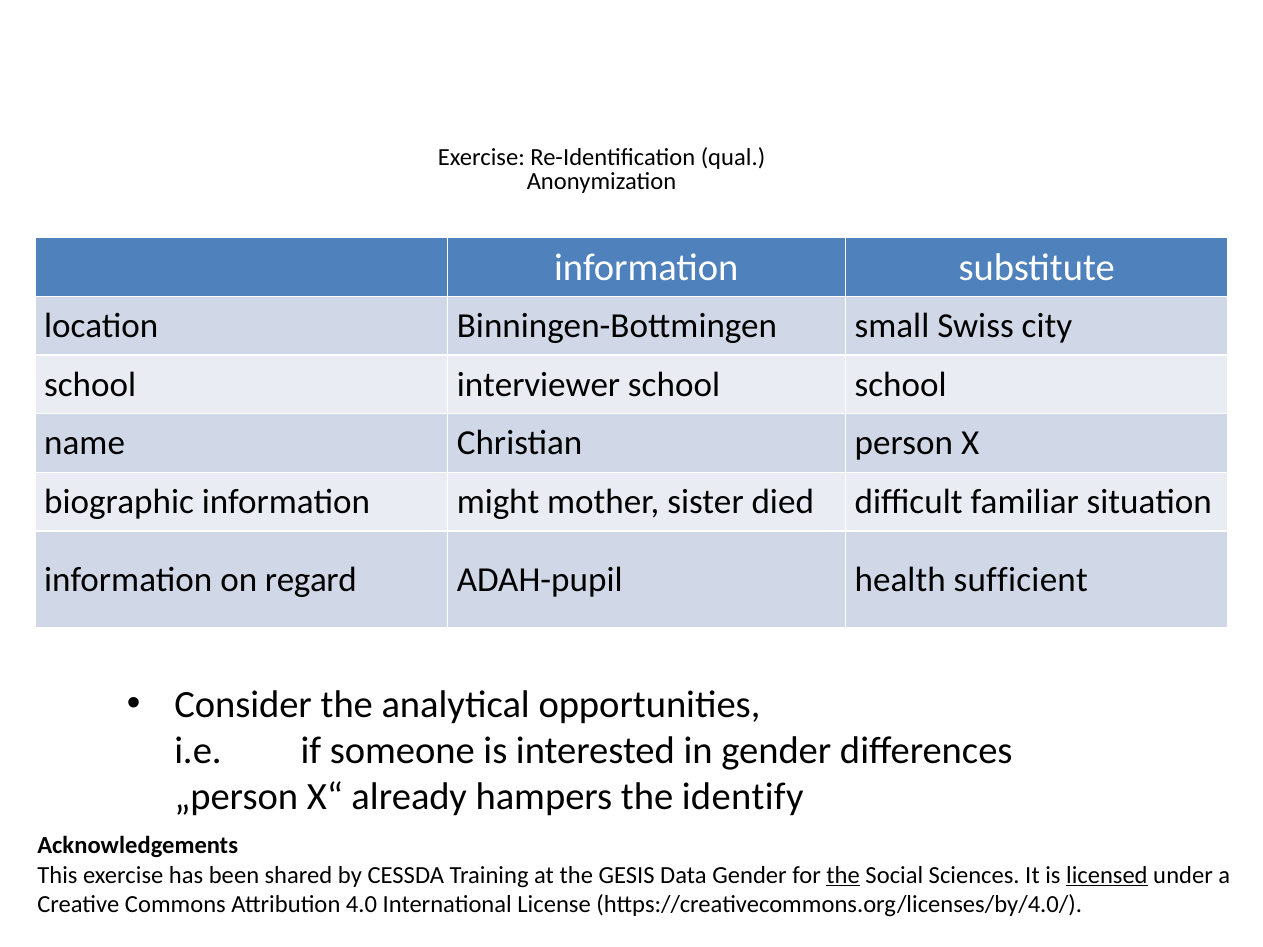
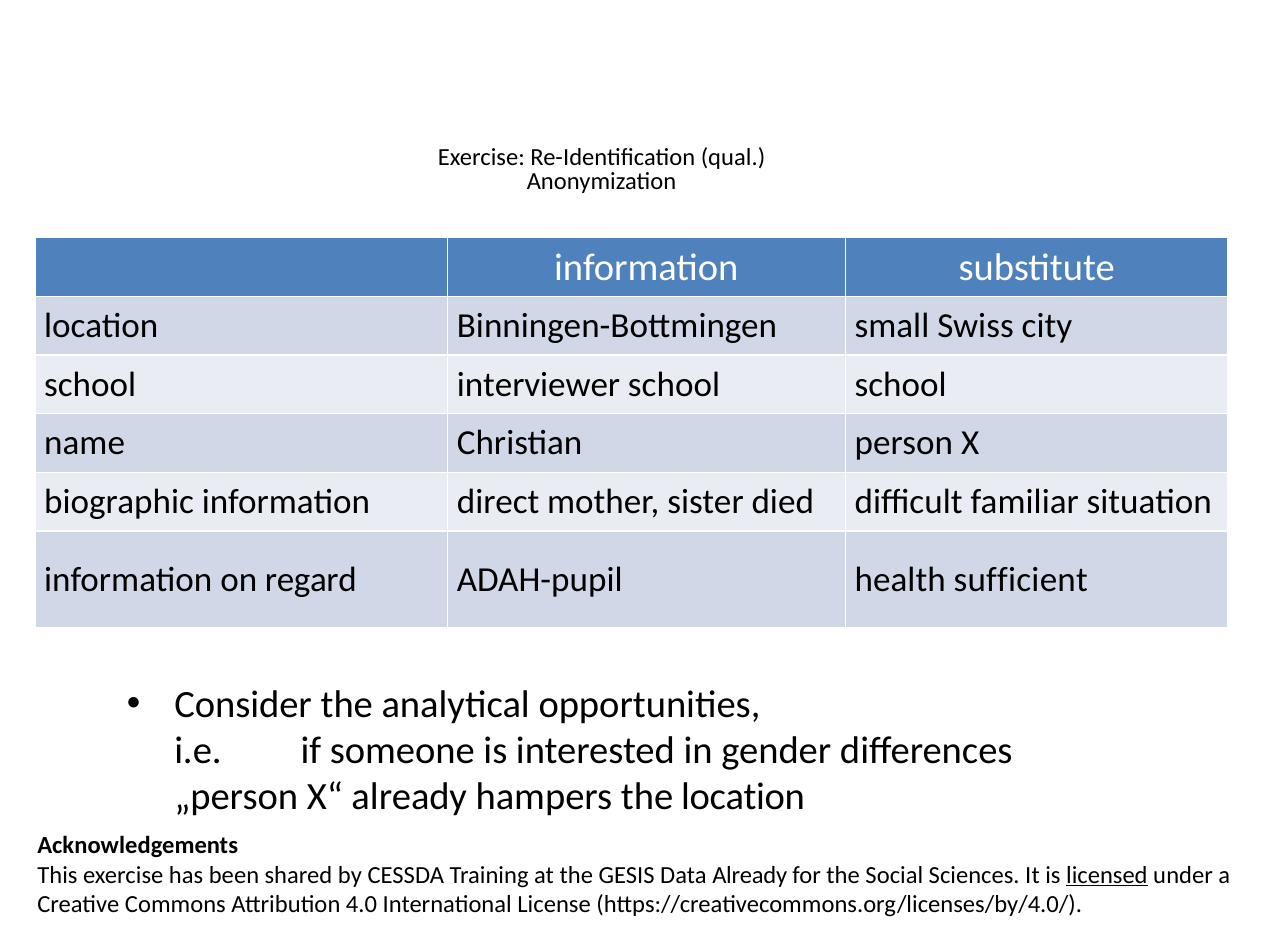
might: might -> direct (498, 502)
the identify: identify -> location (743, 797)
Data Gender: Gender -> Already (750, 875)
the underline: present -> none (843, 875)
